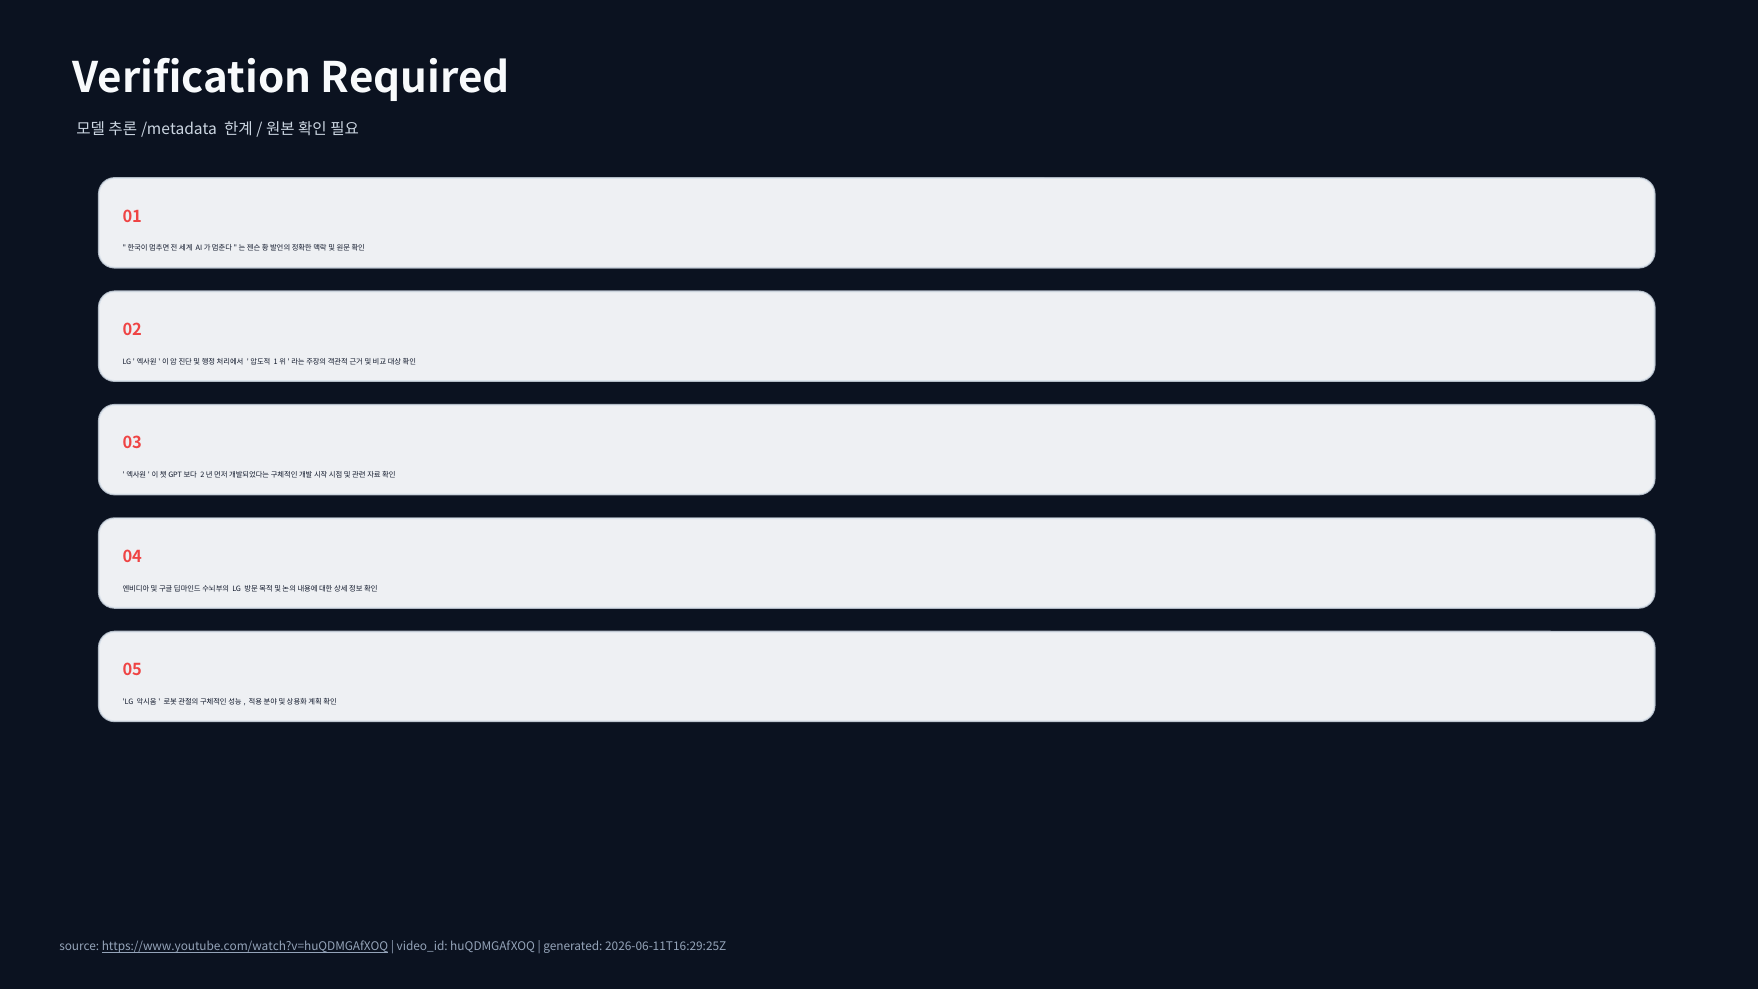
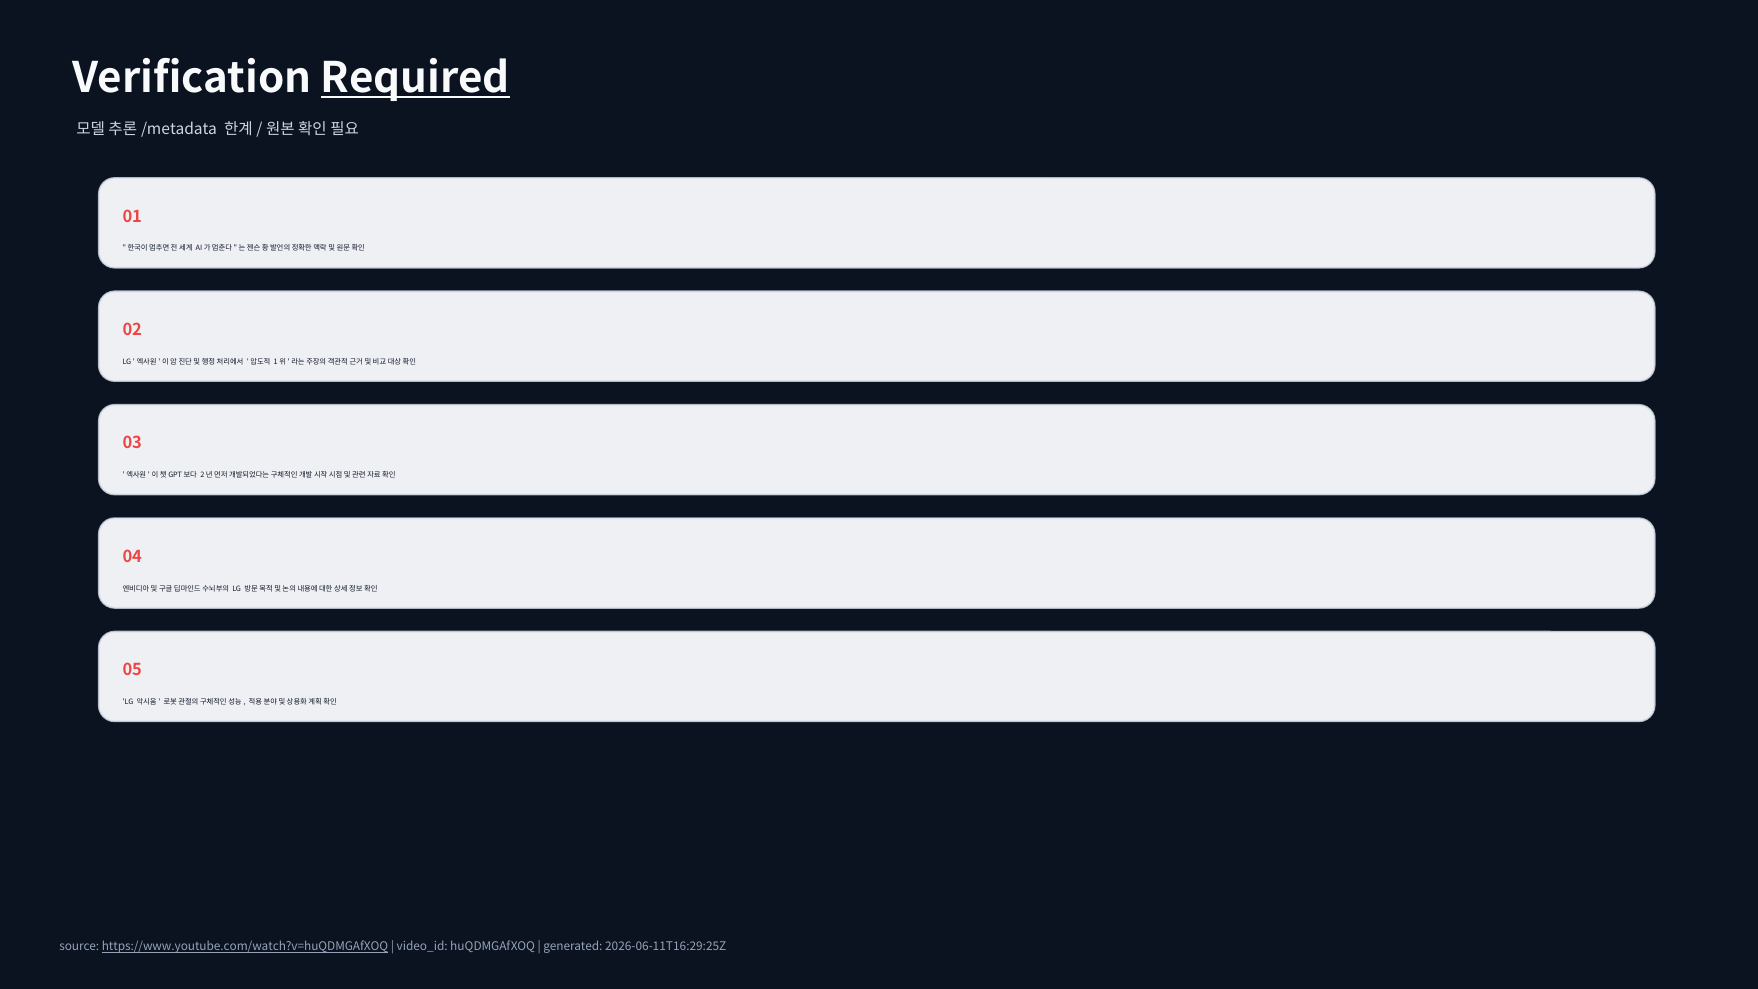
Required underline: none -> present (415, 79)
